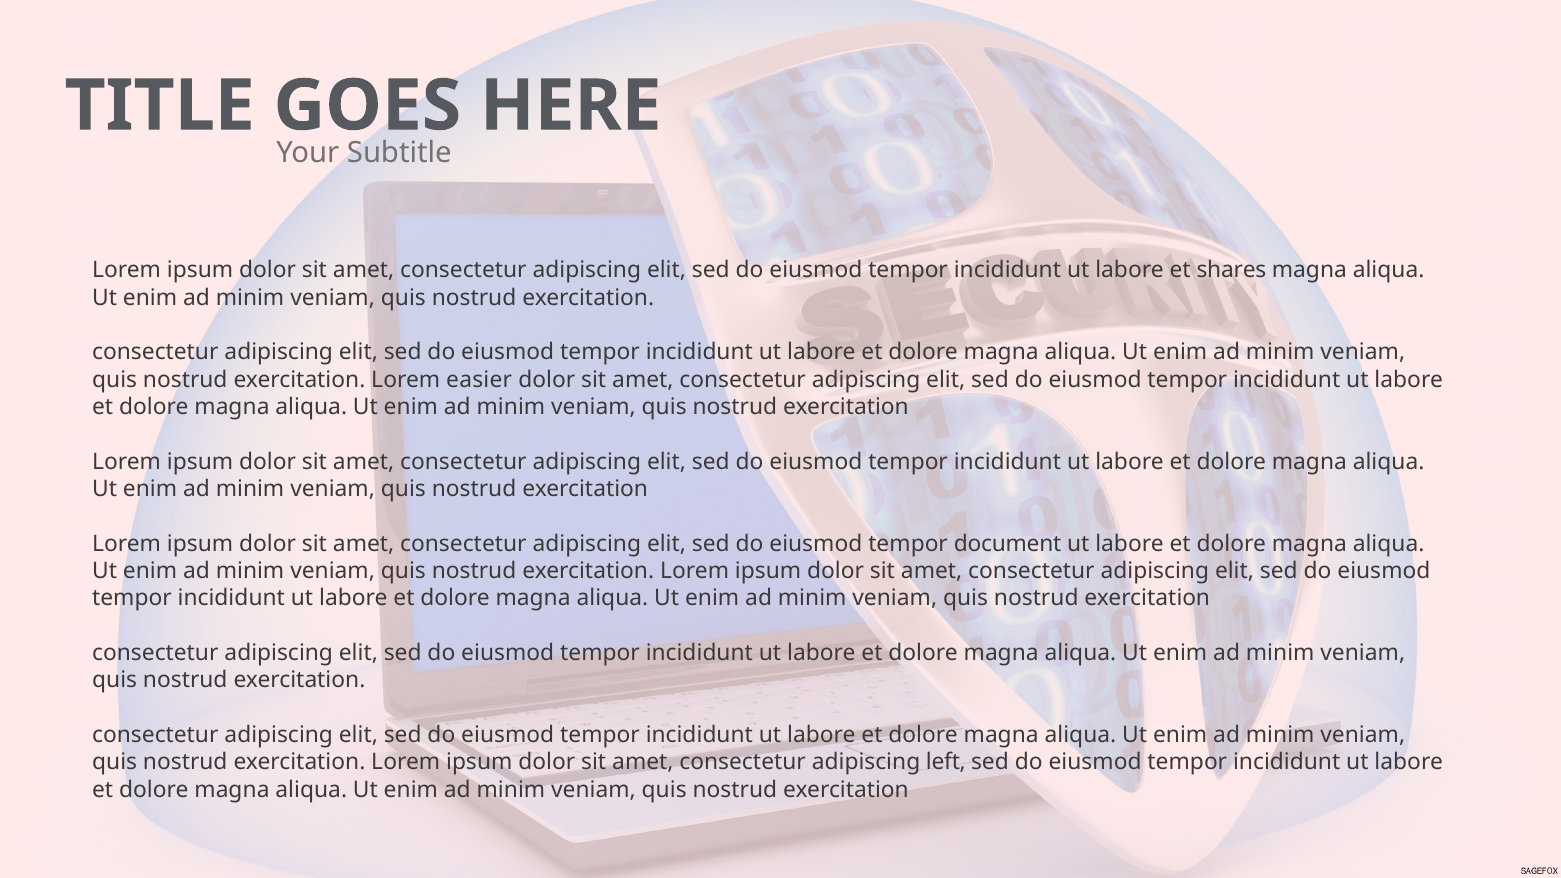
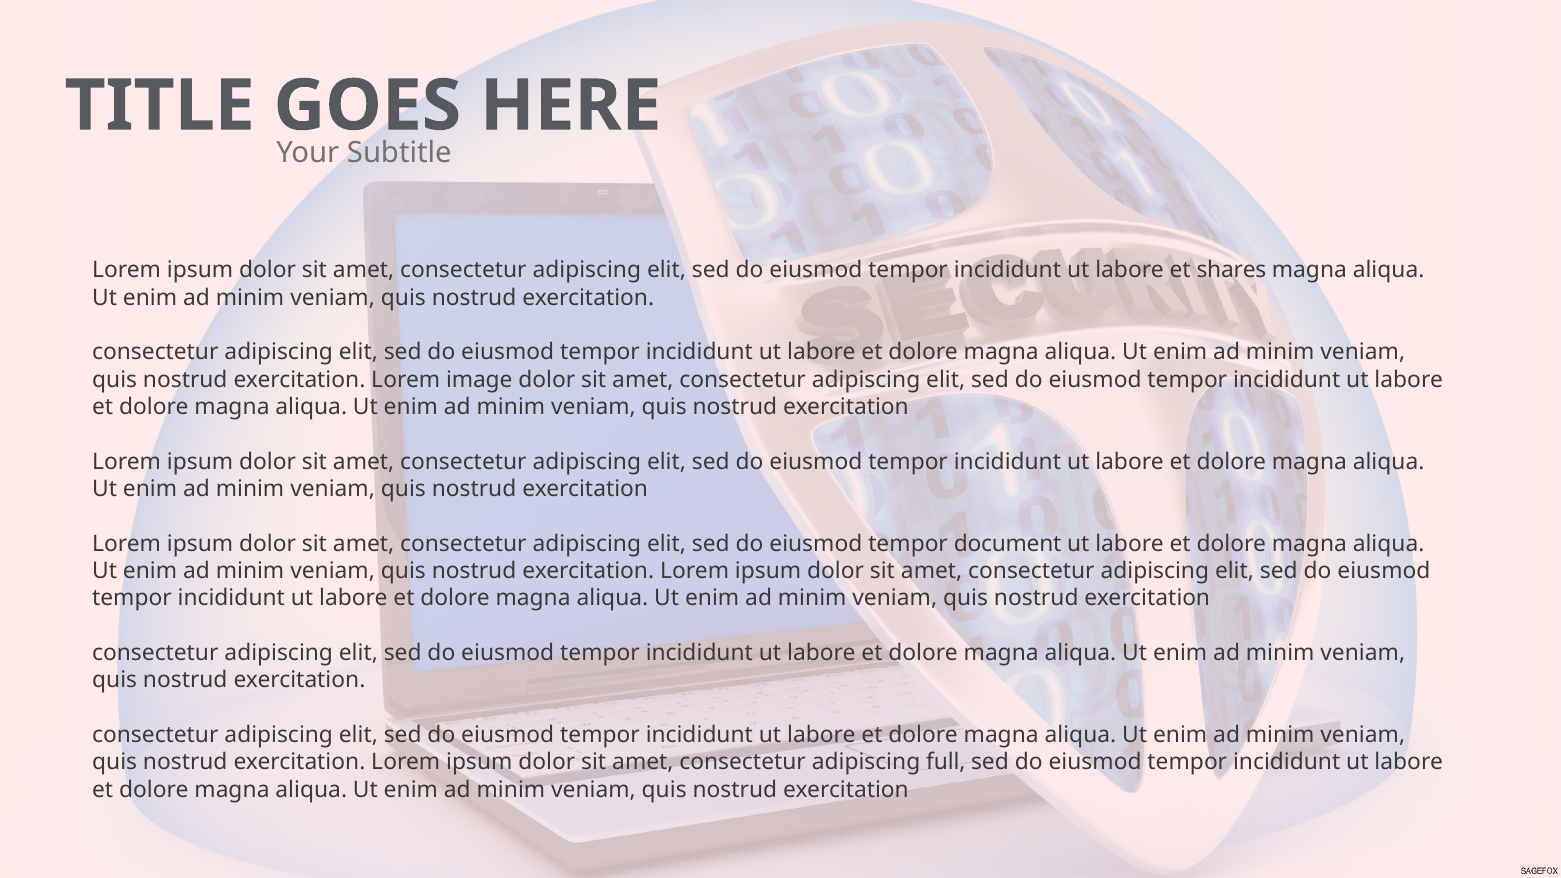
easier: easier -> image (479, 380)
left: left -> full (946, 762)
